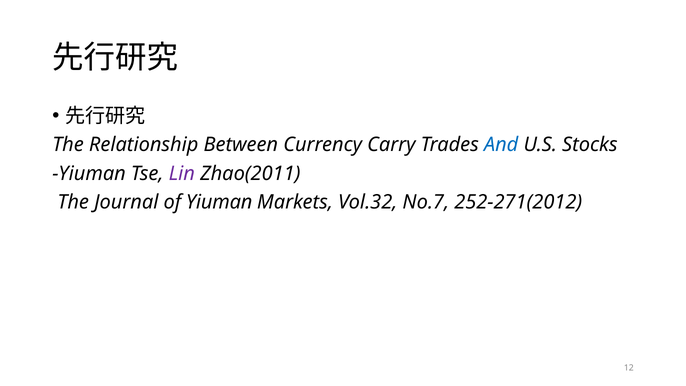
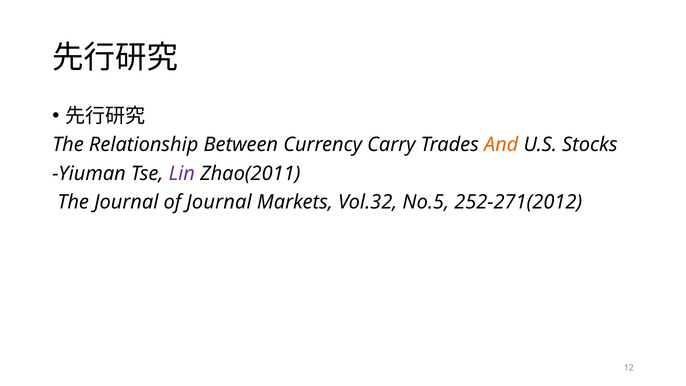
And colour: blue -> orange (501, 145)
of Yiuman: Yiuman -> Journal (219, 202)
No.7: No.7 -> No.5 (426, 202)
